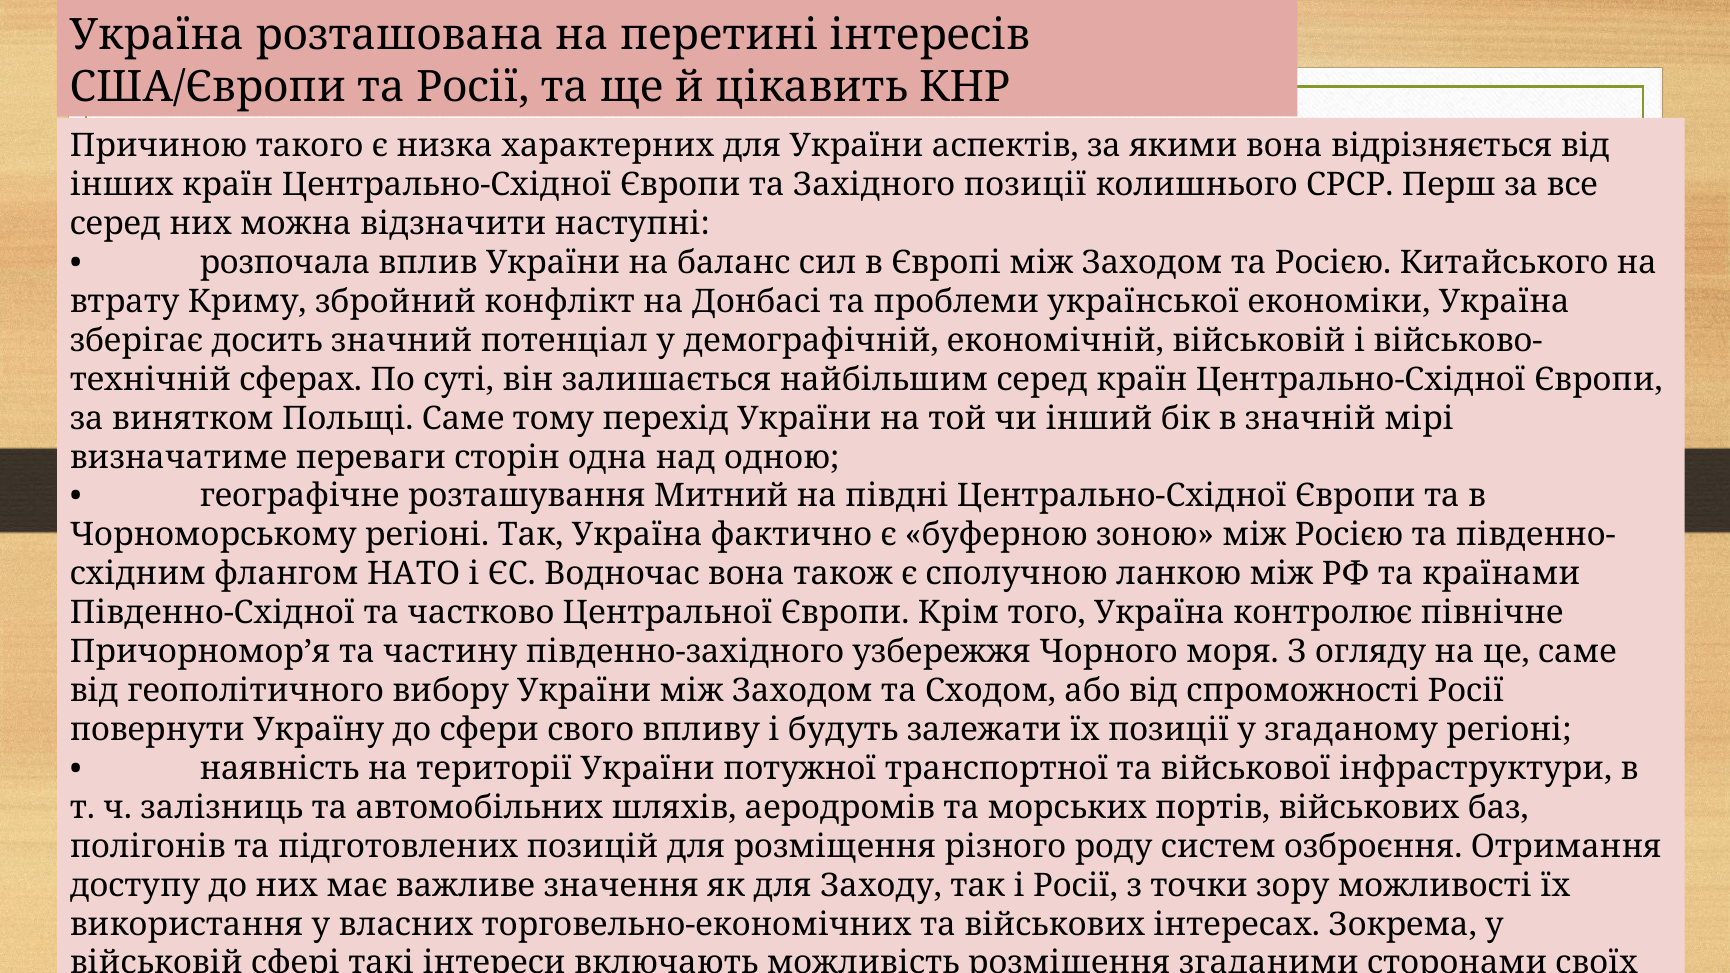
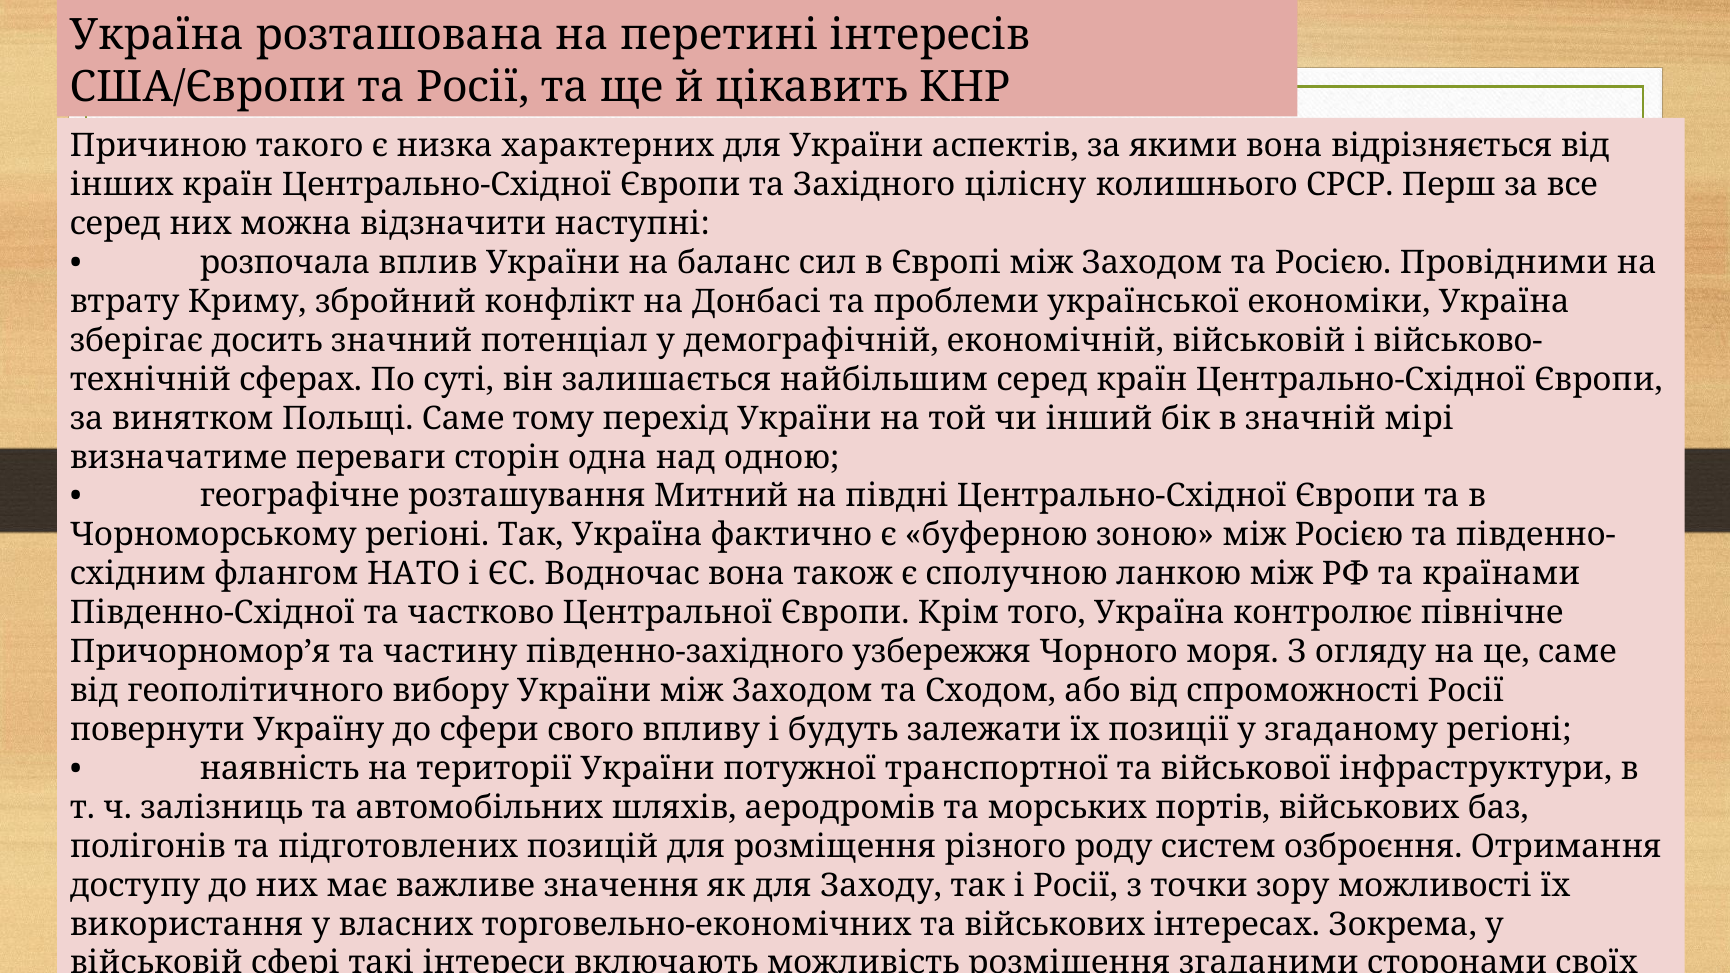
Західного позиції: позиції -> цілісну (1025, 185)
Китайського: Китайського -> Провідними (1504, 263)
